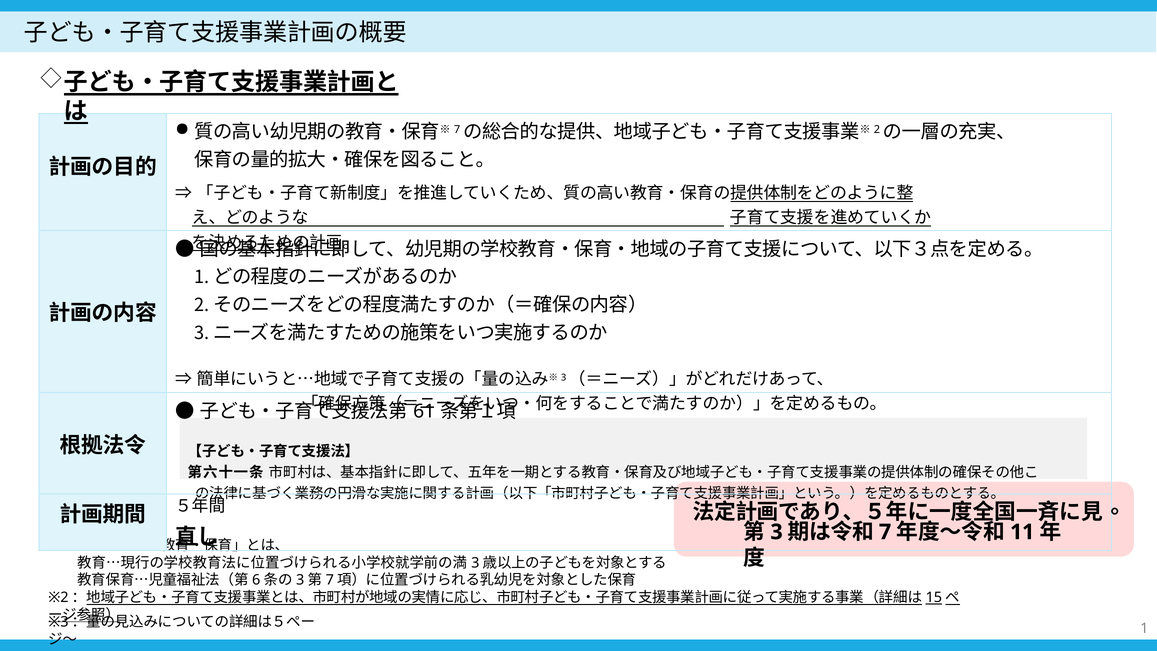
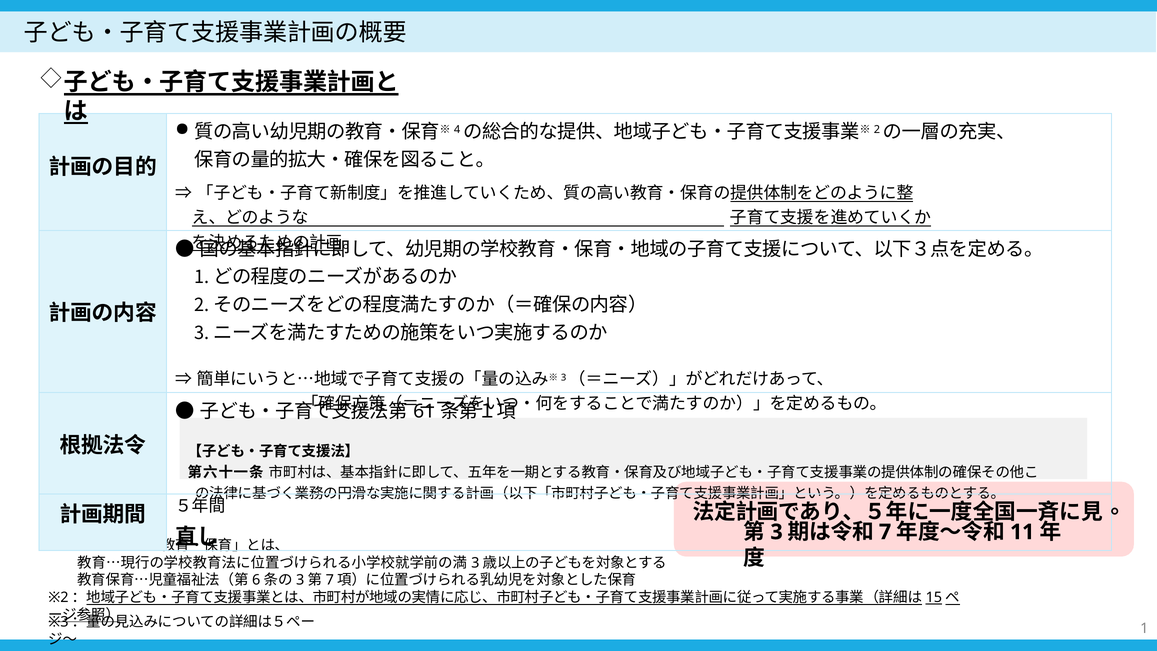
7: 7 -> 4 (457, 130)
